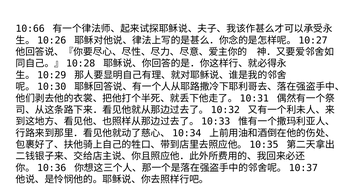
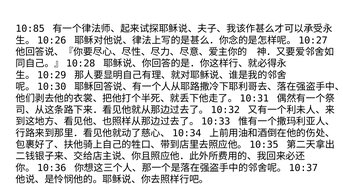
10:66: 10:66 -> 10:85 (30, 29)
